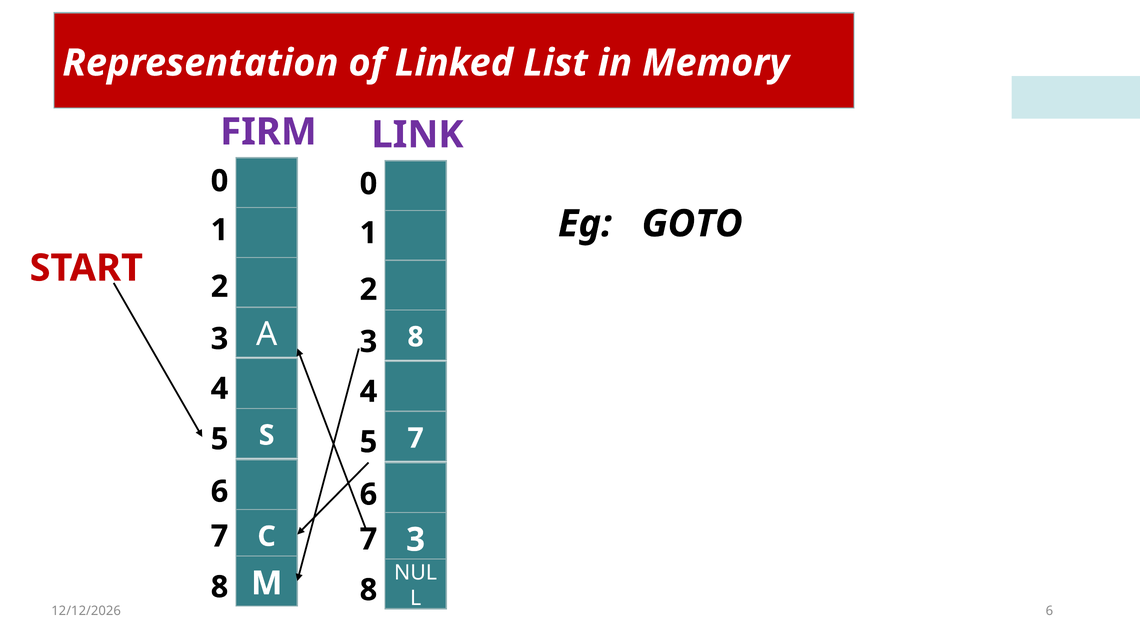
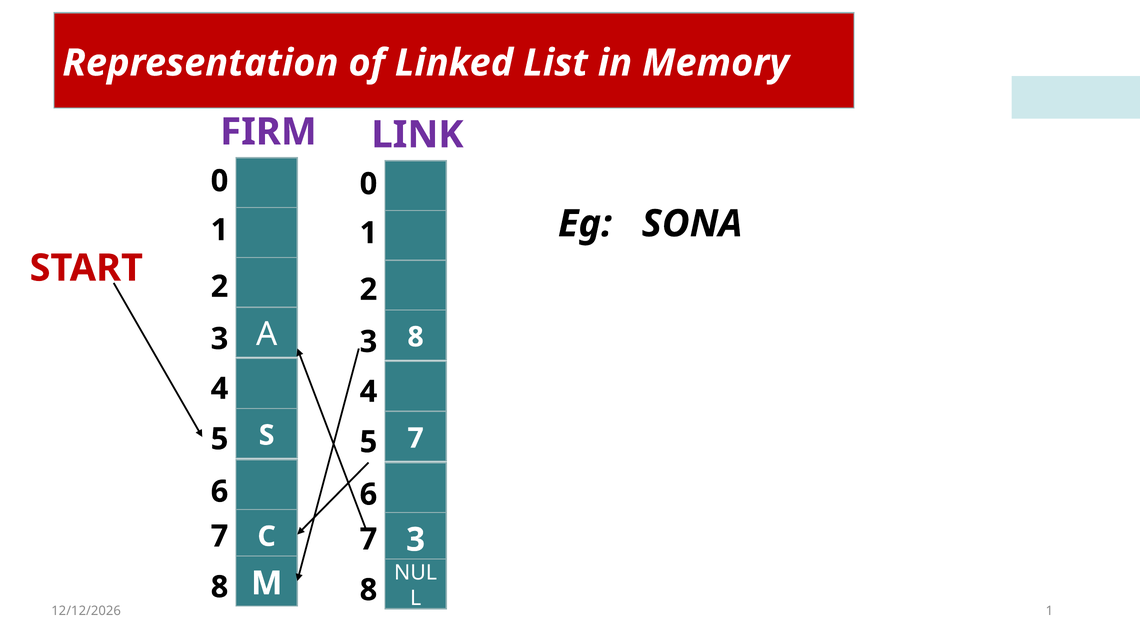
GOTO: GOTO -> SONA (692, 224)
6: 6 -> 1 (1049, 611)
